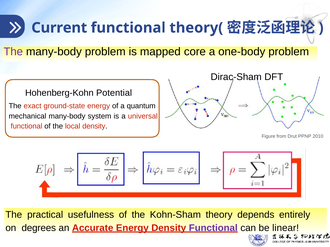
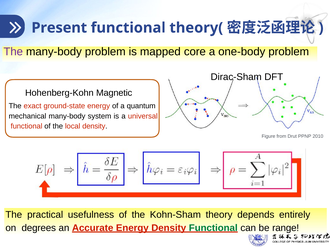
Current: Current -> Present (59, 28)
Potential: Potential -> Magnetic (114, 93)
Functional colour: purple -> green (213, 228)
linear: linear -> range (286, 228)
